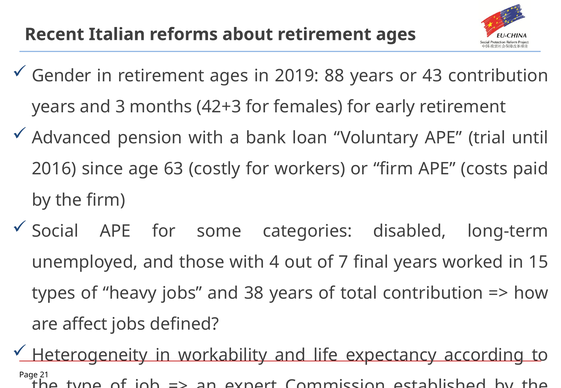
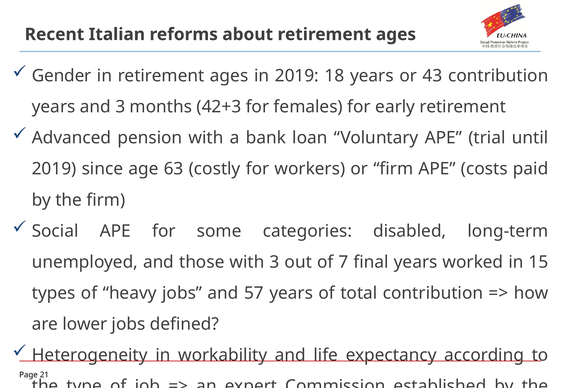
88: 88 -> 18 (335, 76)
2016: 2016 -> 2019 (54, 169)
with 4: 4 -> 3 (275, 262)
38: 38 -> 57 (254, 293)
affect: affect -> lower (85, 324)
